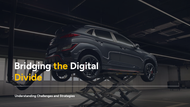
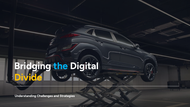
the colour: yellow -> light blue (61, 66)
